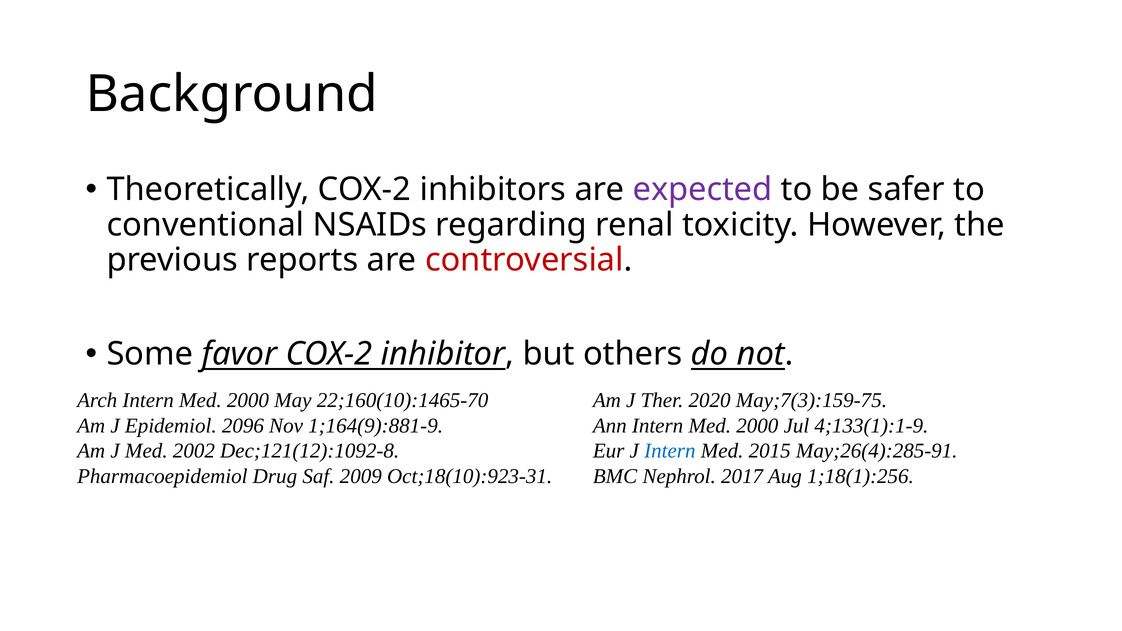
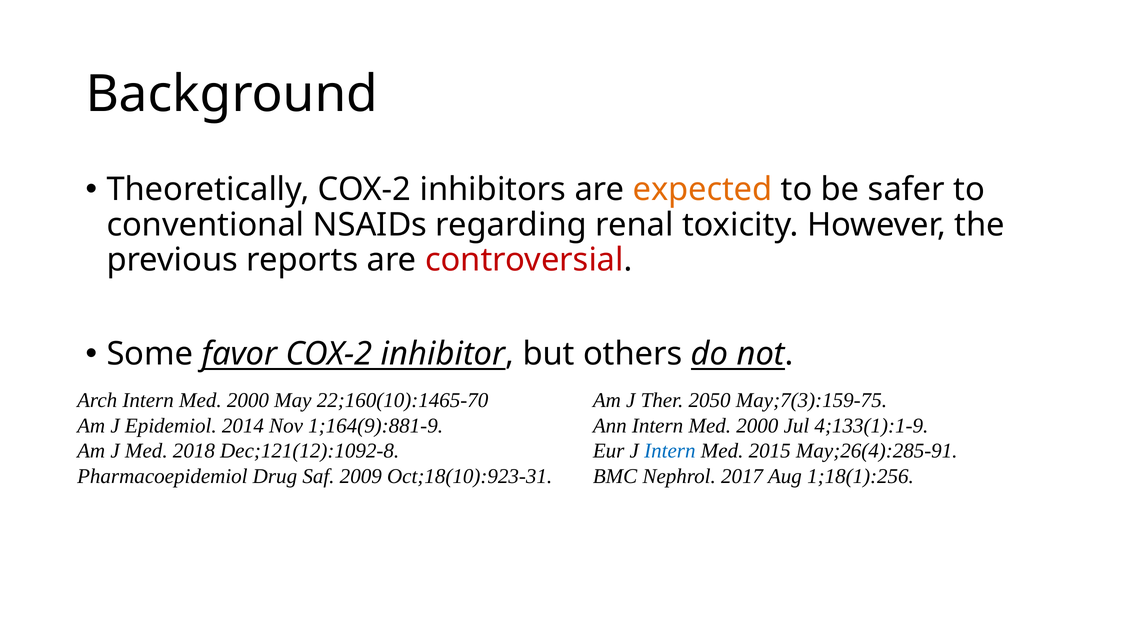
expected colour: purple -> orange (703, 190)
2020: 2020 -> 2050 (710, 401)
2096: 2096 -> 2014 (243, 426)
2002: 2002 -> 2018 (194, 451)
